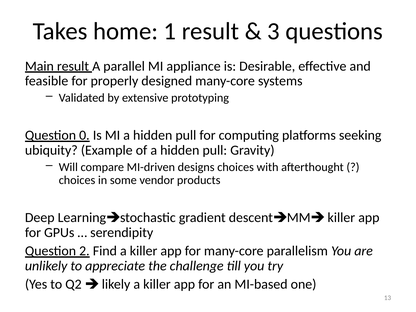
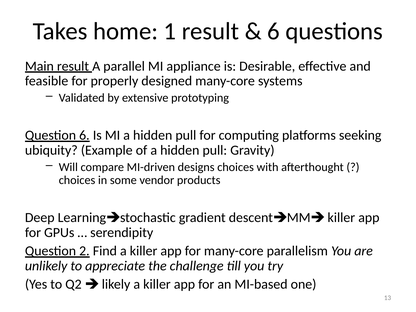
3: 3 -> 6 (274, 31)
Question 0: 0 -> 6 (84, 135)
